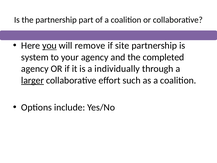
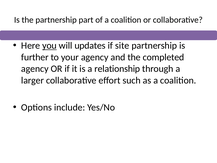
remove: remove -> updates (90, 46)
system: system -> further (35, 57)
individually: individually -> relationship (117, 69)
larger underline: present -> none (33, 80)
